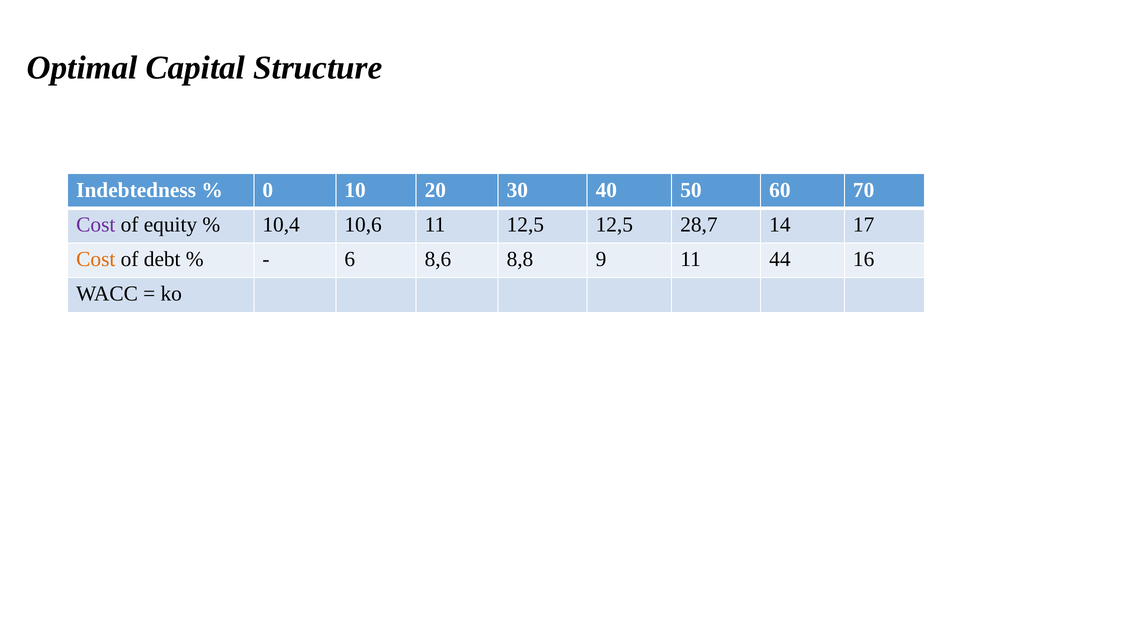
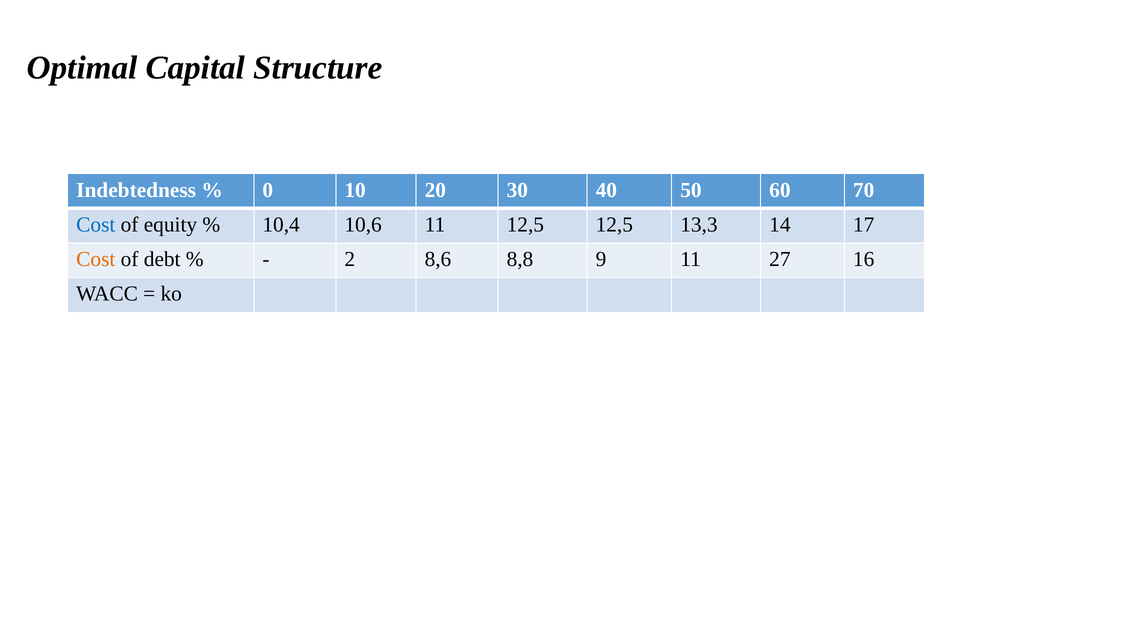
Cost colour: purple -> blue (96, 225)
28,7: 28,7 -> 13,3 (699, 225)
6: 6 -> 2 (350, 259)
44: 44 -> 27 (780, 259)
